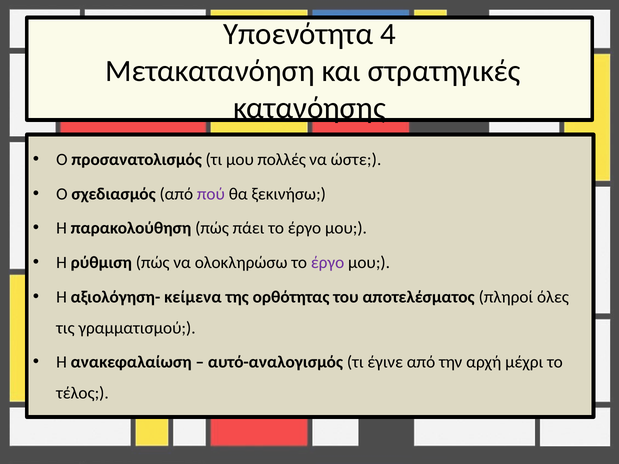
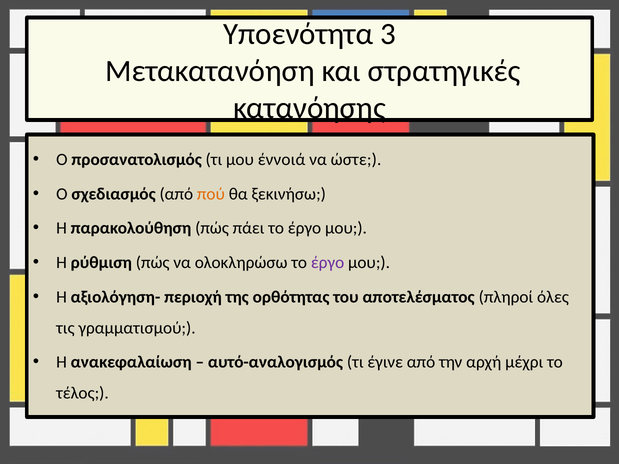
4: 4 -> 3 (388, 34)
πολλές: πολλές -> έννοιά (282, 160)
πού colour: purple -> orange (211, 194)
κείμενα: κείμενα -> περιοχή (193, 297)
